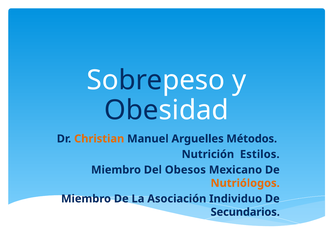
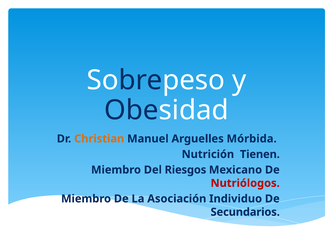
Métodos: Métodos -> Mórbida (252, 139)
Estilos: Estilos -> Tienen (260, 154)
Obesos: Obesos -> Riesgos (185, 170)
Nutriólogos colour: orange -> red (245, 183)
